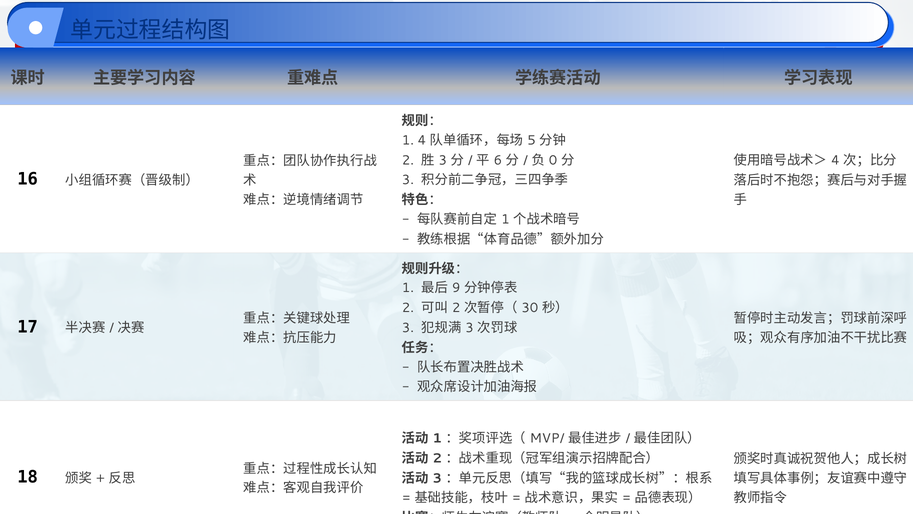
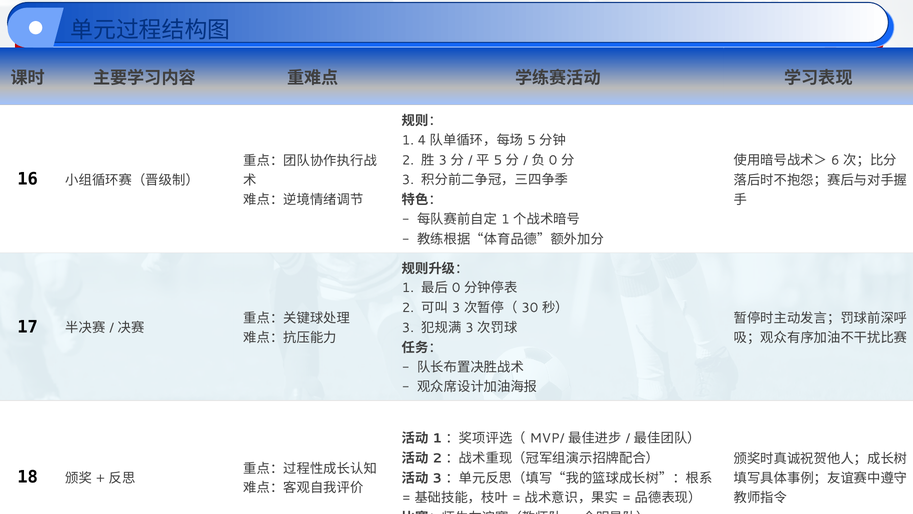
6: 6 -> 5 (498, 160)
4: 4 -> 6 (835, 160)
9: 9 -> 0 (456, 288)
2: 2 -> 3 (456, 308)
